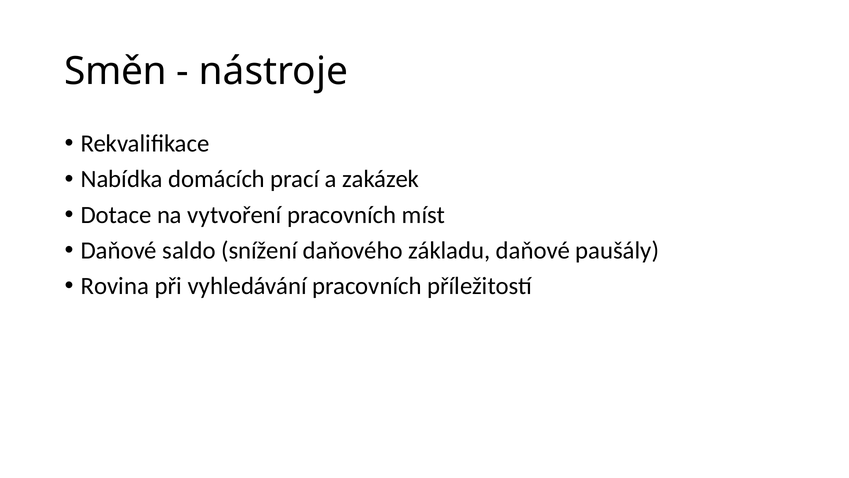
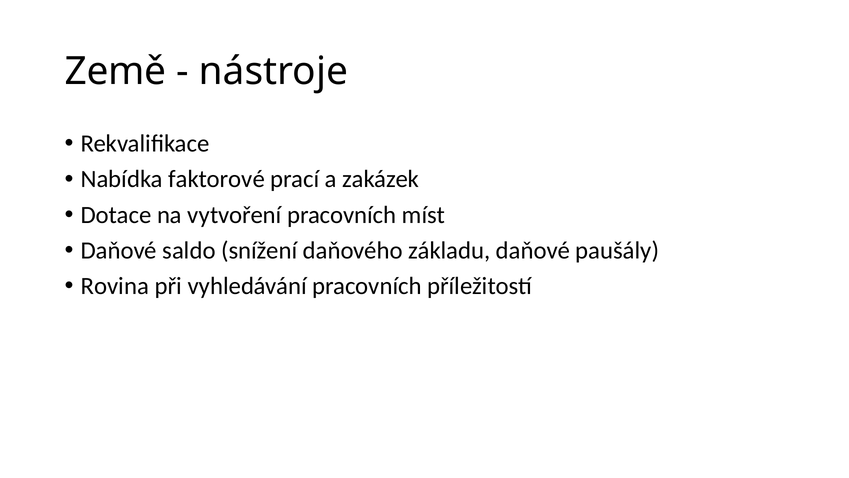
Směn: Směn -> Země (116, 71)
domácích: domácích -> faktorové (217, 179)
